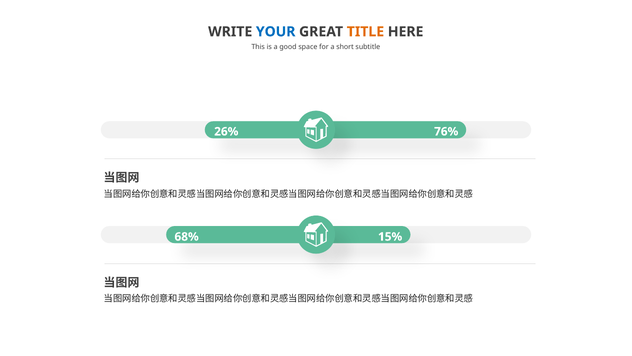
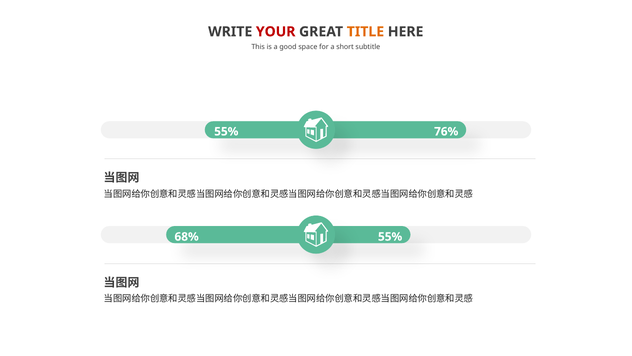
YOUR colour: blue -> red (276, 32)
26%: 26% -> 55% (226, 131)
15%: 15% -> 55% (390, 236)
